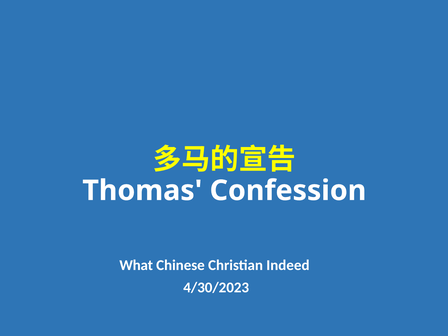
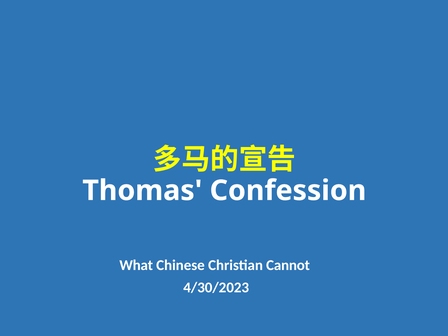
Indeed: Indeed -> Cannot (288, 265)
